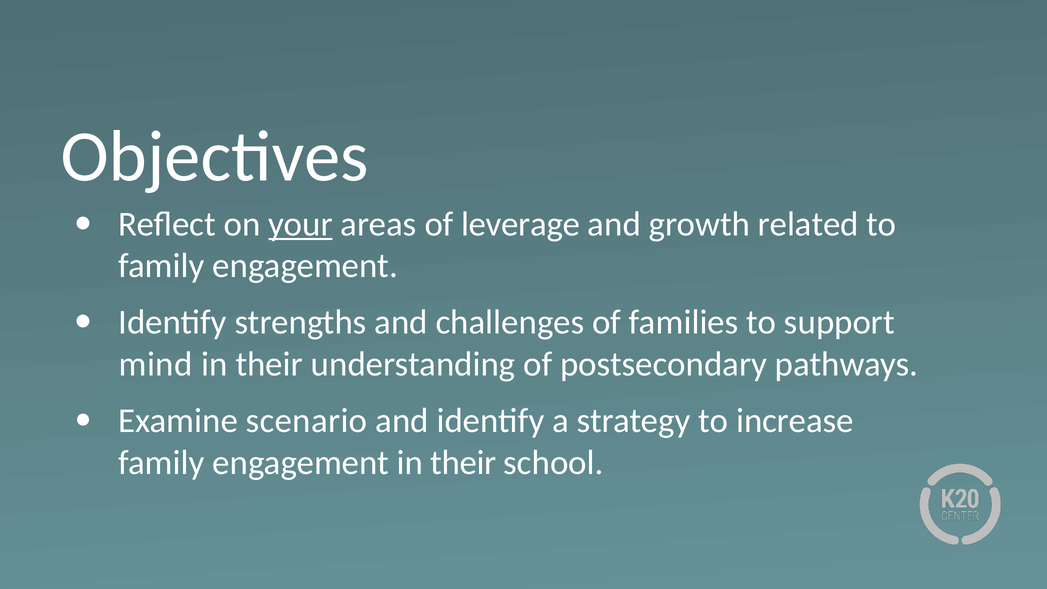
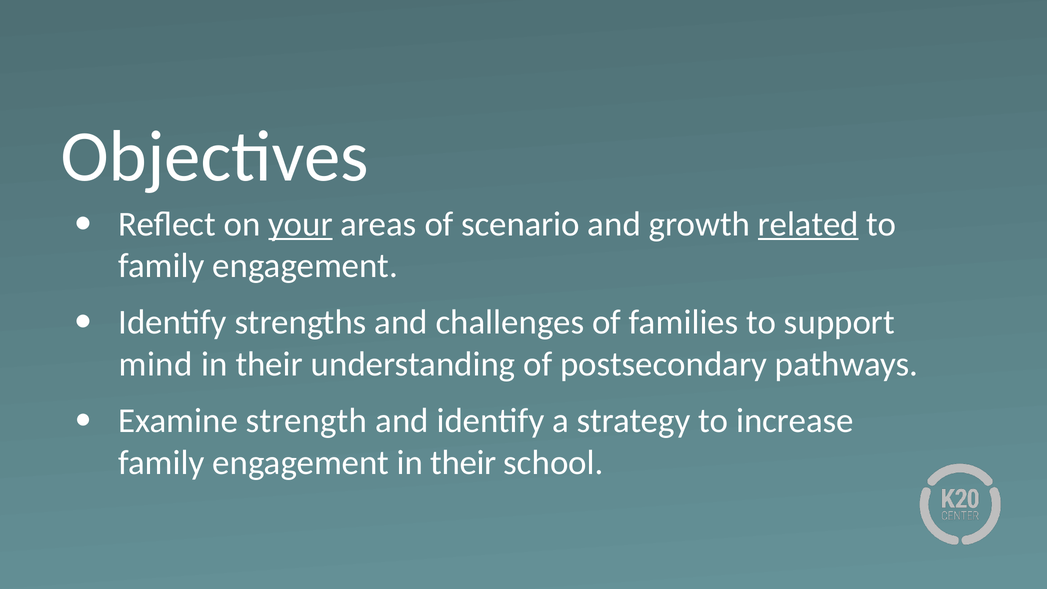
leverage: leverage -> scenario (521, 224)
related underline: none -> present (808, 224)
scenario: scenario -> strength (307, 421)
